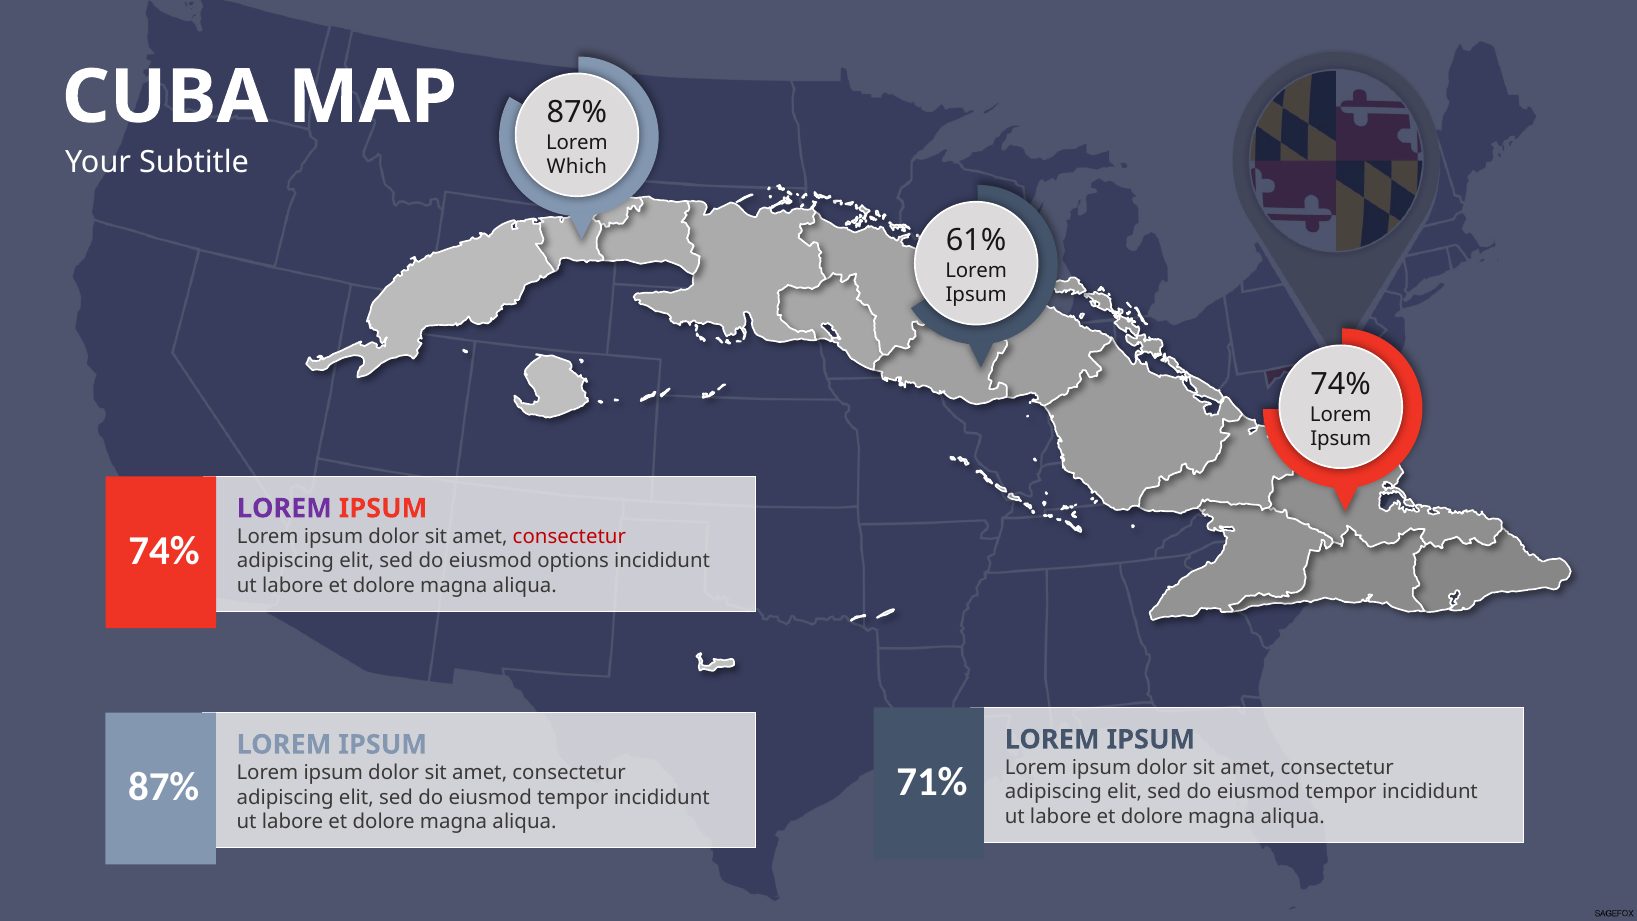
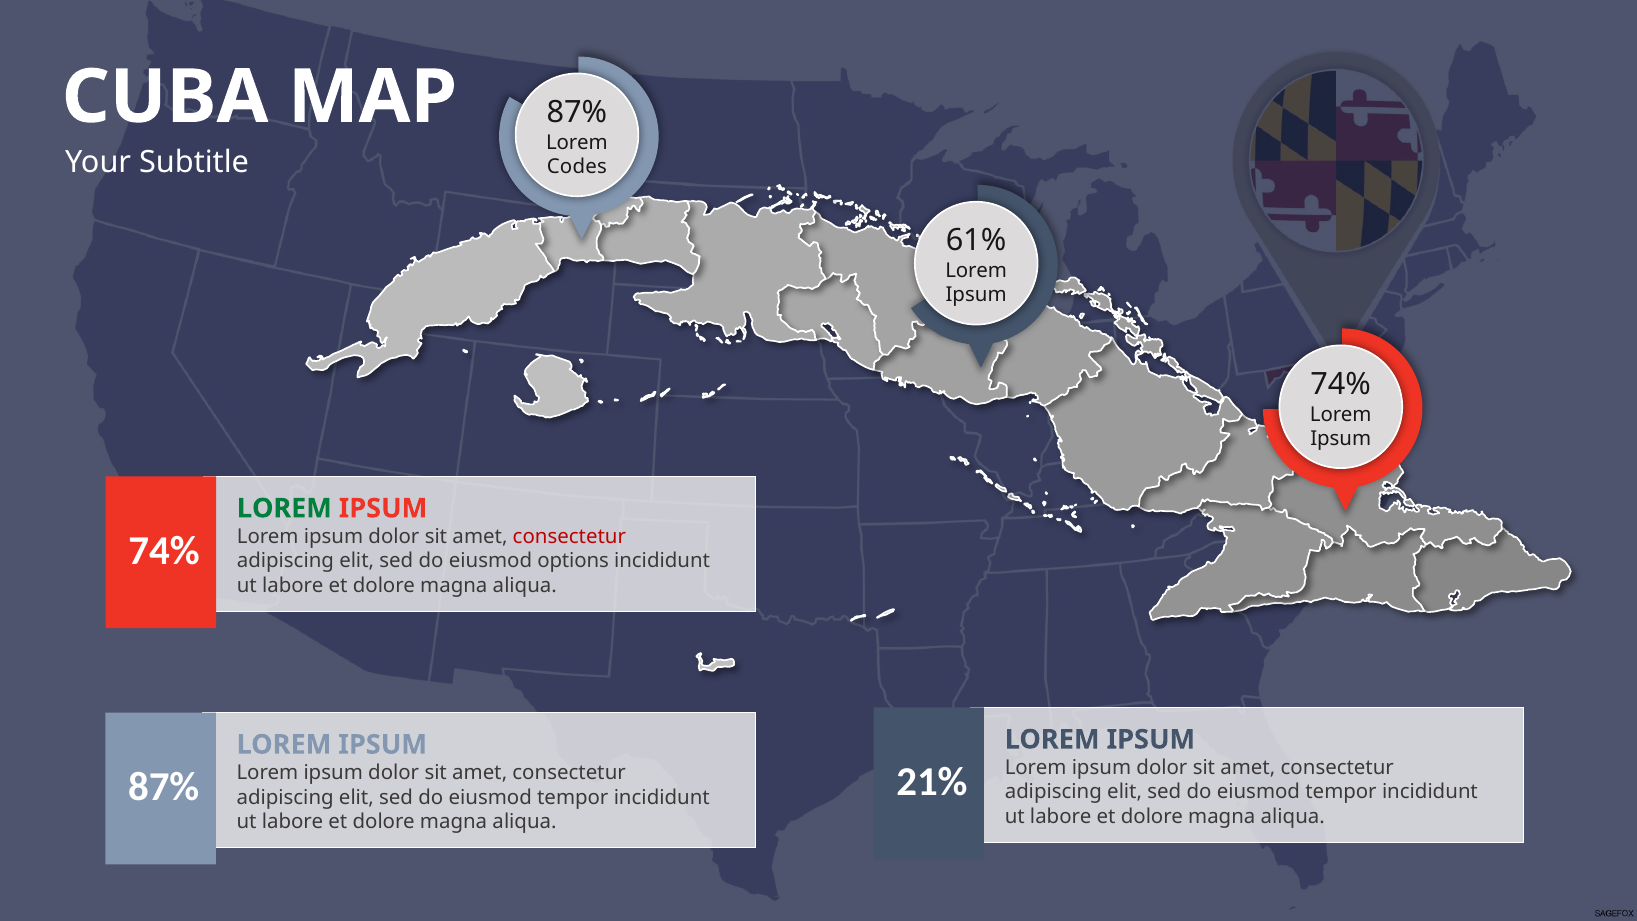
Which: Which -> Codes (577, 167)
LOREM colour: purple -> green (284, 508)
71%: 71% -> 21% (932, 782)
